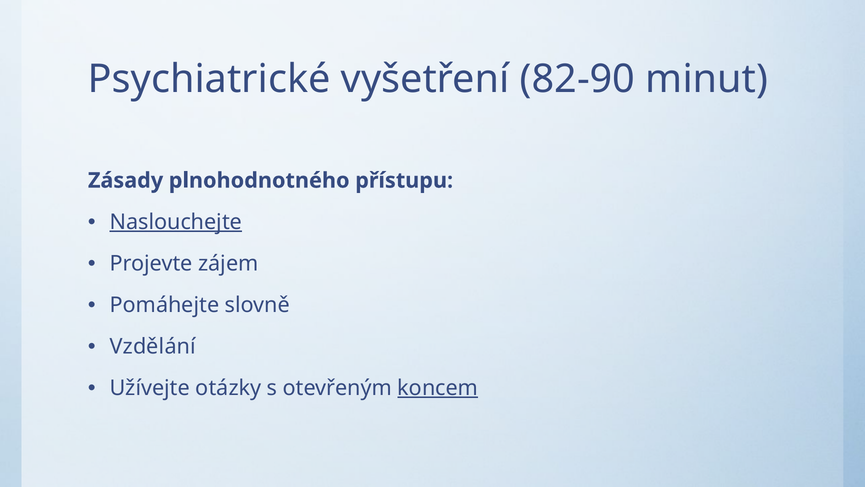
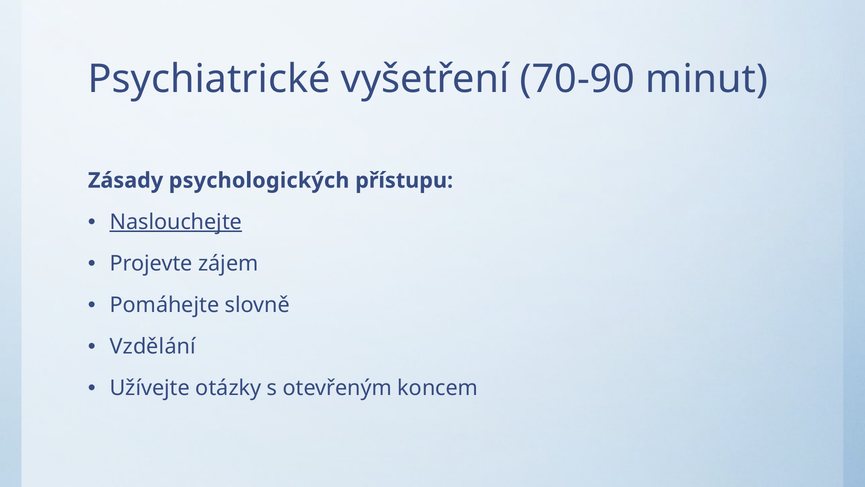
82-90: 82-90 -> 70-90 (577, 79)
plnohodnotného: plnohodnotného -> psychologických (259, 180)
koncem underline: present -> none (438, 388)
